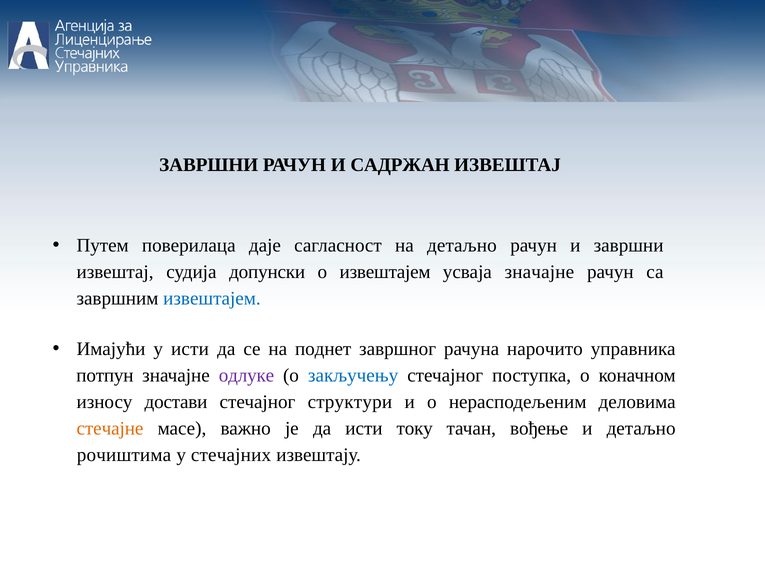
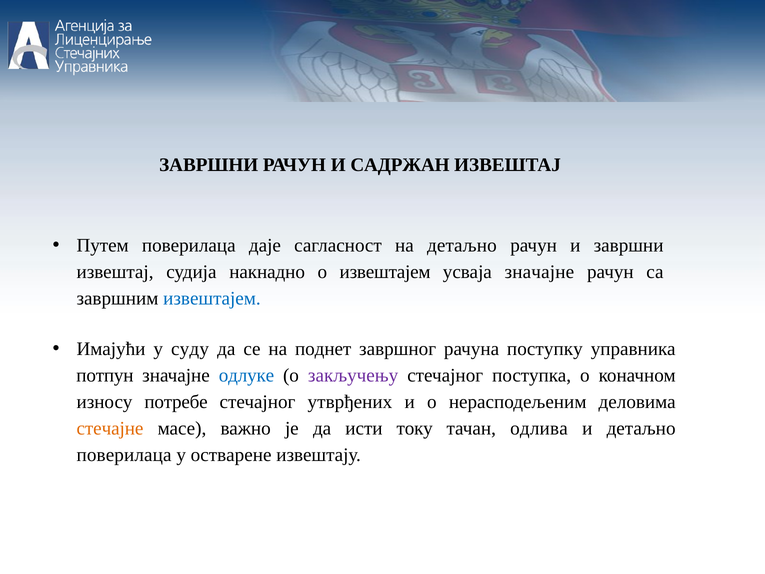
допунски: допунски -> накнадно (267, 272)
у исти: исти -> суду (190, 349)
нарочито: нарочито -> поступку (545, 349)
одлуке colour: purple -> blue (246, 375)
закључењу colour: blue -> purple (353, 375)
достави: достави -> потребе (176, 402)
структури: структури -> утврђених (350, 402)
вођење: вођење -> одлива (539, 428)
рочиштима: рочиштима -> поверилаца (124, 455)
стечајних: стечајних -> остварене (231, 455)
